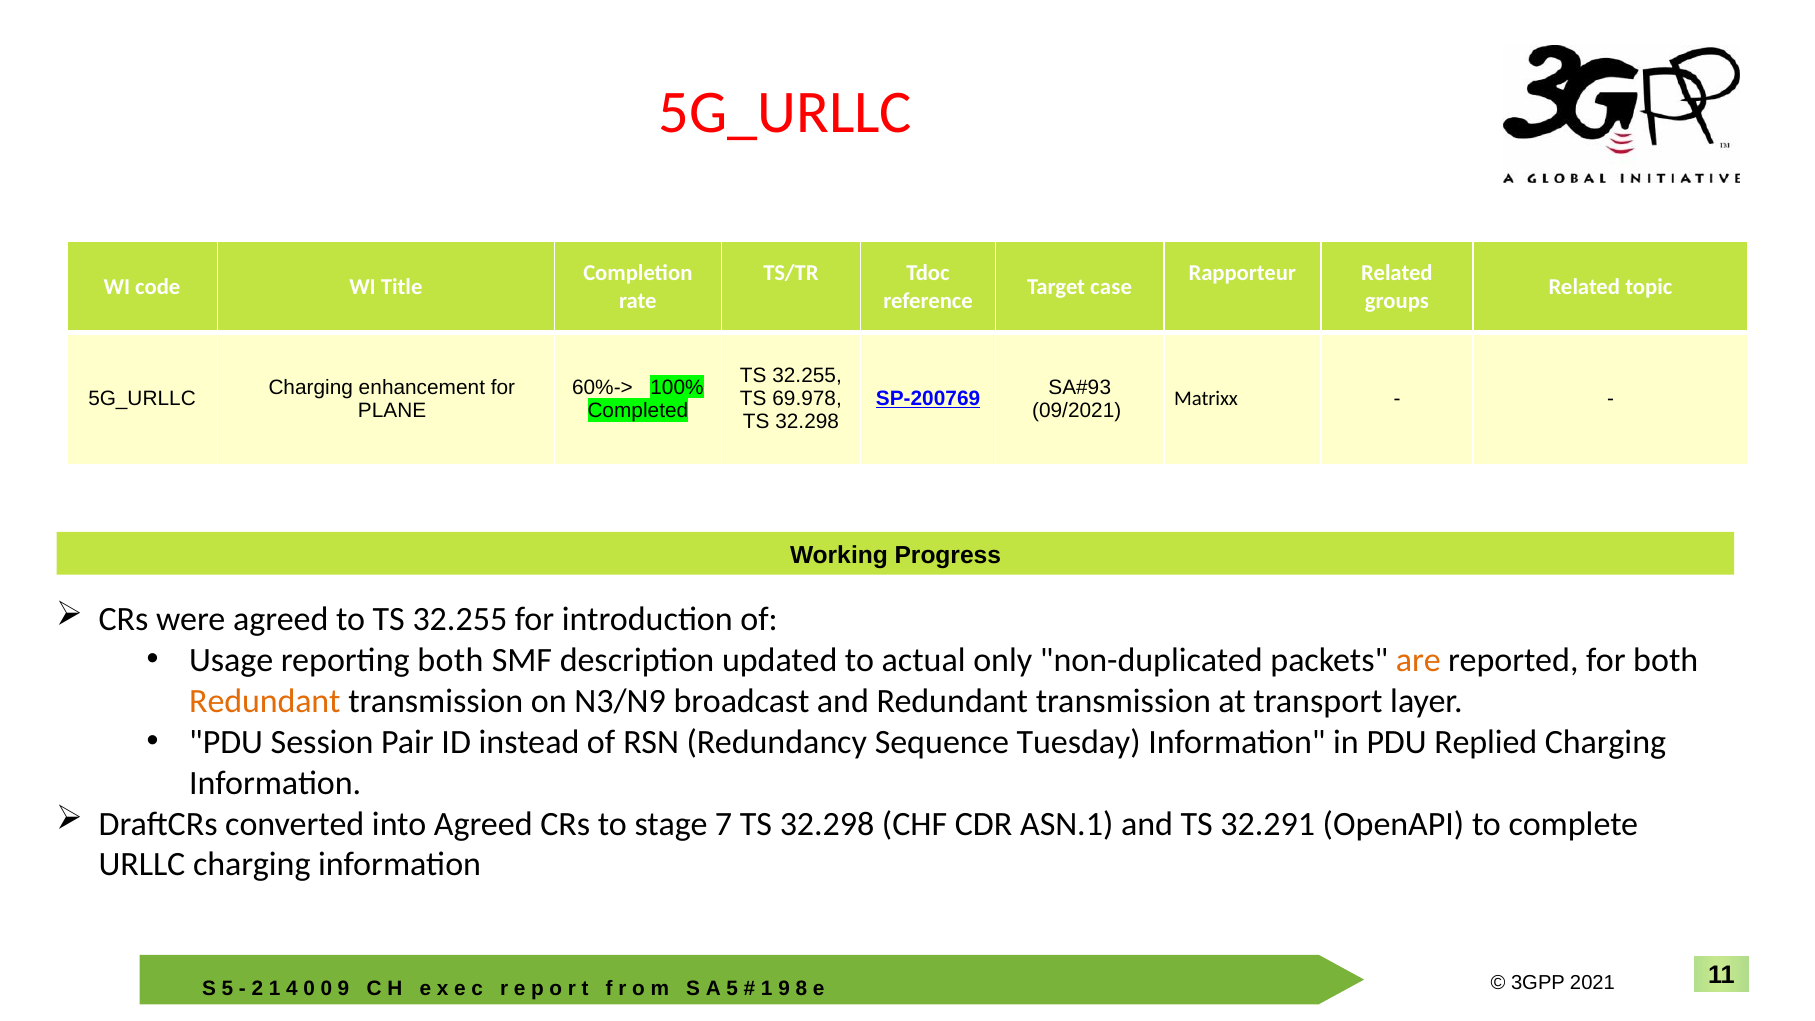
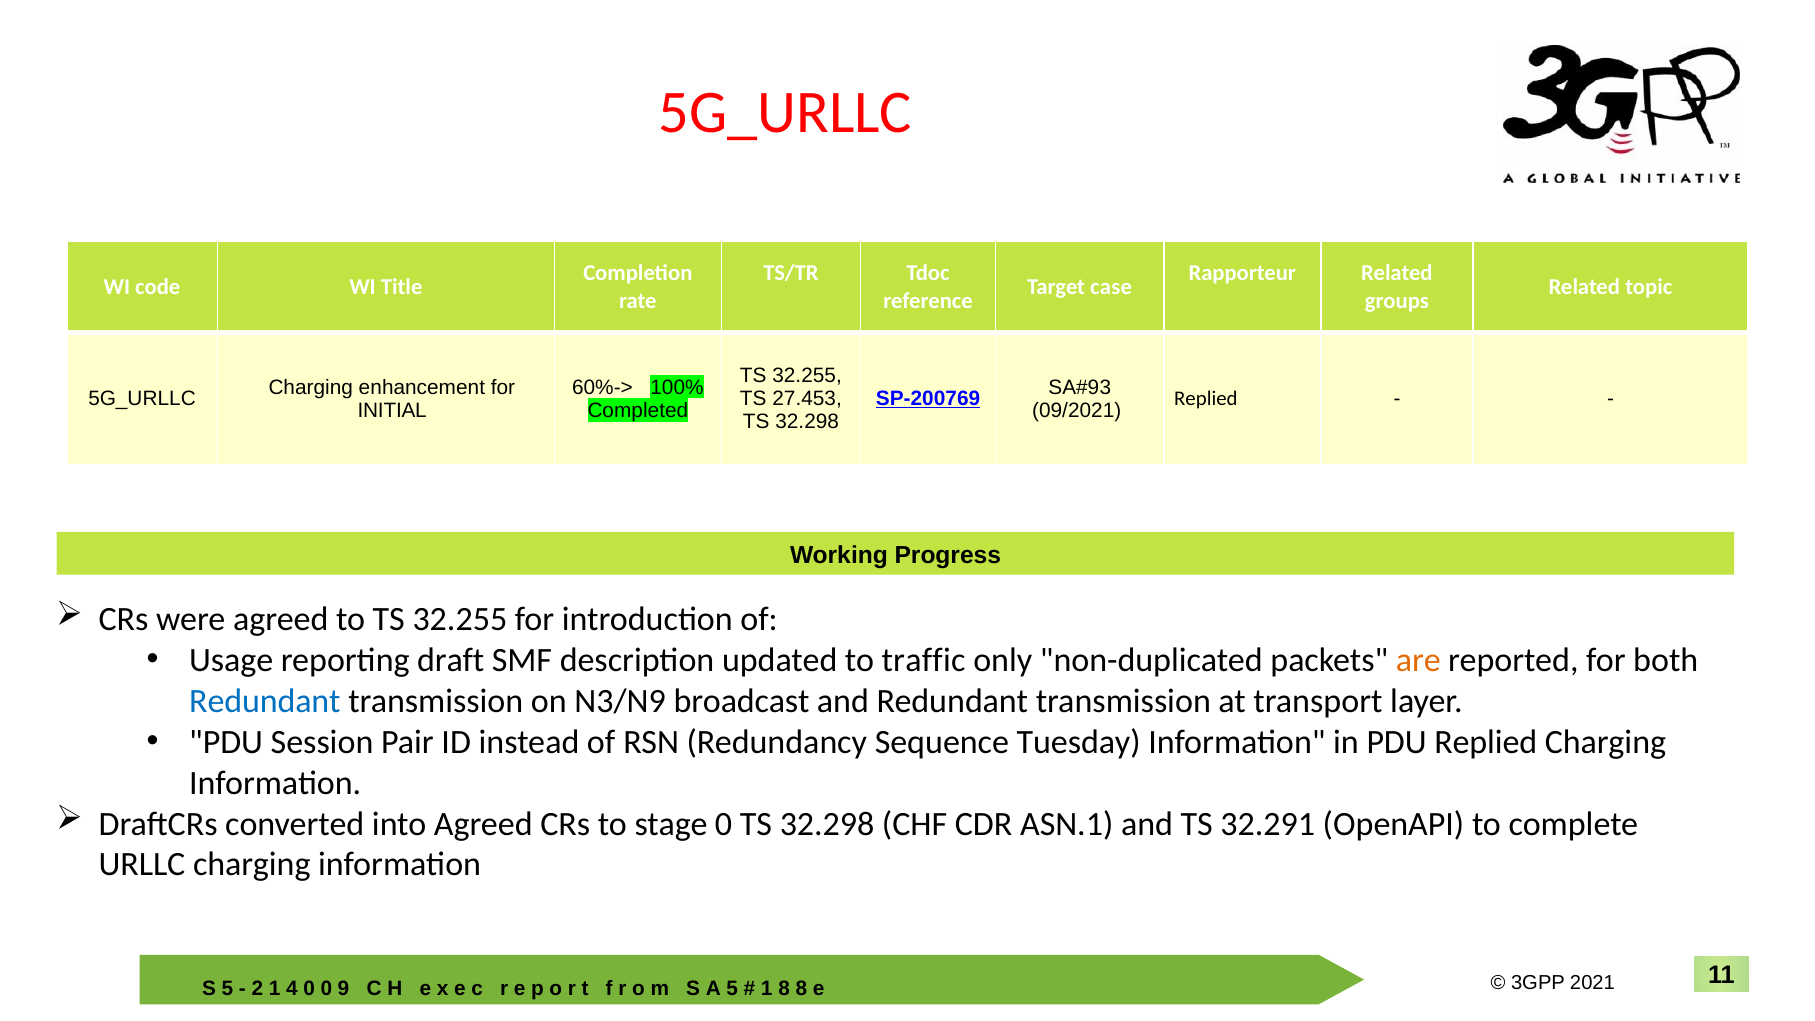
69.978: 69.978 -> 27.453 (807, 399)
Matrixx: Matrixx -> Replied (1206, 399)
PLANE: PLANE -> INITIAL (392, 410)
reporting both: both -> draft (451, 660)
actual: actual -> traffic (924, 660)
Redundant colour: orange -> blue (265, 701)
stage 7: 7 -> 0 (724, 824)
9: 9 -> 8 (784, 988)
